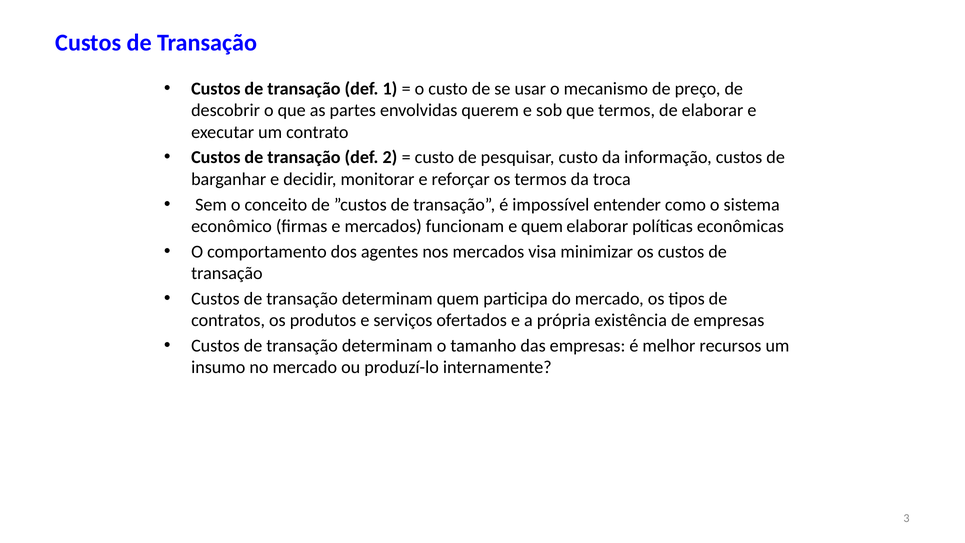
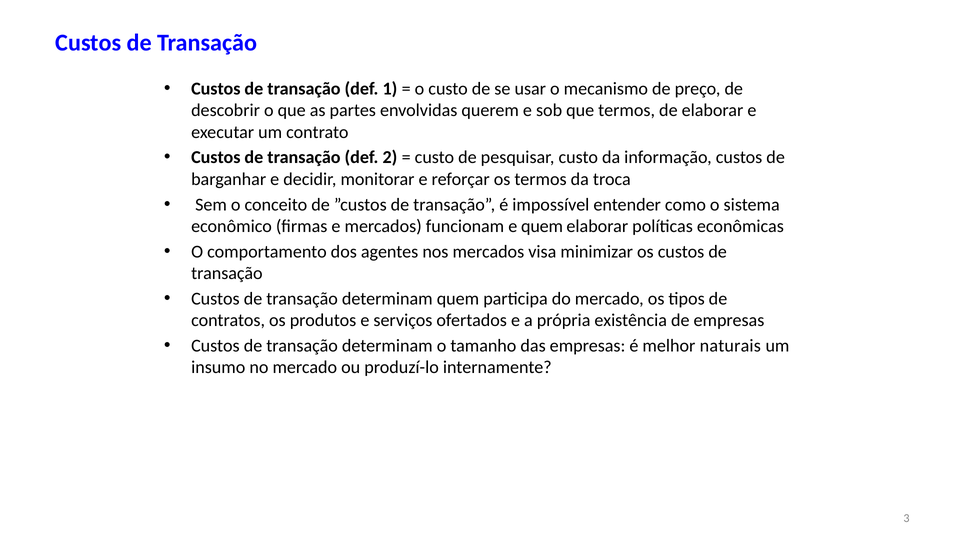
recursos: recursos -> naturais (730, 346)
